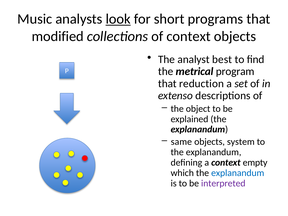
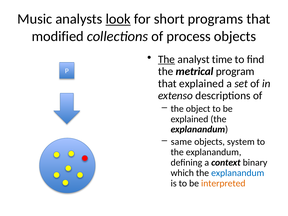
of context: context -> process (189, 36)
The underline: none -> present (167, 59)
best: best -> time (222, 59)
that reduction: reduction -> explained (202, 84)
empty: empty -> binary (255, 163)
interpreted colour: purple -> orange (223, 183)
